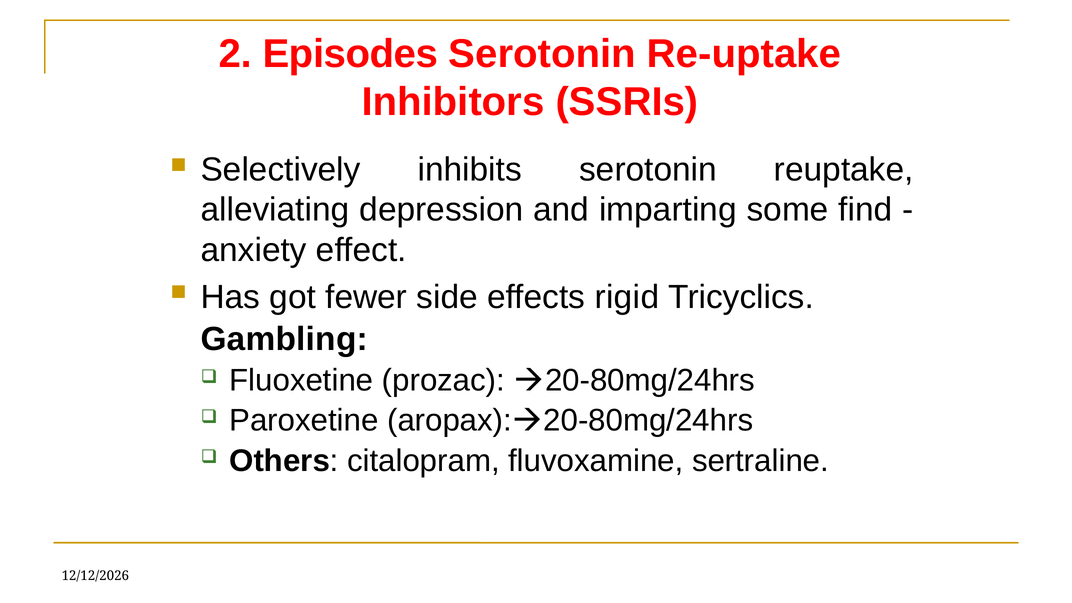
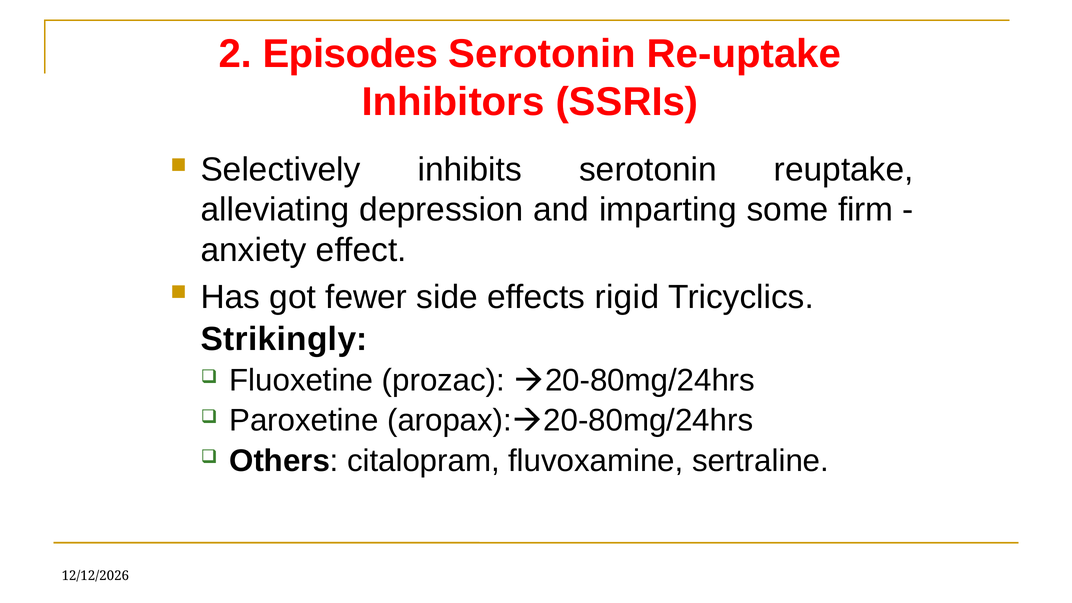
find: find -> firm (866, 210)
Gambling: Gambling -> Strikingly (284, 339)
